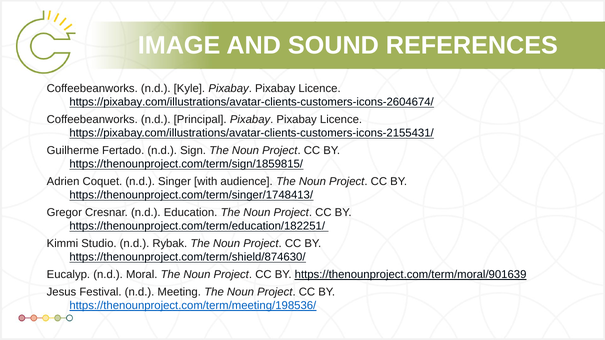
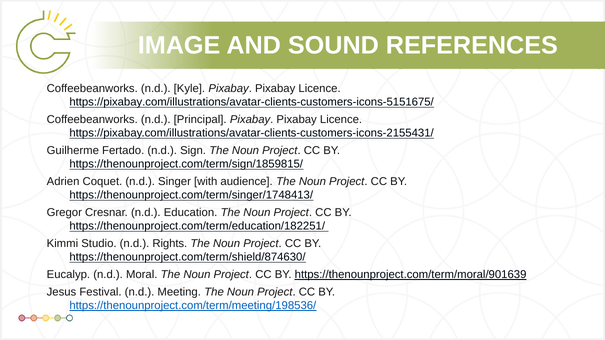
https://pixabay.com/illustrations/avatar-clients-customers-icons-2604674/: https://pixabay.com/illustrations/avatar-clients-customers-icons-2604674/ -> https://pixabay.com/illustrations/avatar-clients-customers-icons-5151675/ (252, 102)
Rybak: Rybak -> Rights (170, 244)
